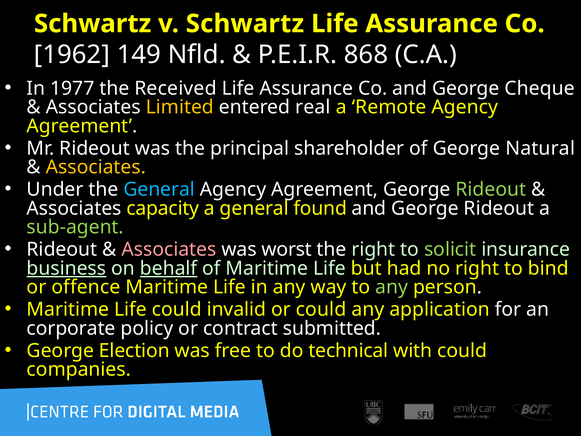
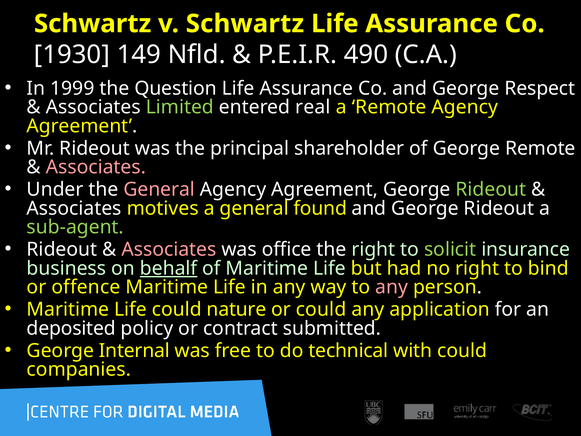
1962: 1962 -> 1930 (72, 55)
868: 868 -> 490 (366, 55)
1977: 1977 -> 1999 (72, 88)
Received: Received -> Question (176, 88)
Cheque: Cheque -> Respect (540, 88)
Limited colour: yellow -> light green (180, 107)
George Natural: Natural -> Remote (540, 148)
Associates colour: yellow -> pink (96, 167)
General colour: light blue -> pink (159, 189)
capacity: capacity -> motives (163, 208)
worst: worst -> office (287, 249)
business underline: present -> none (66, 268)
any colour: light green -> pink (392, 287)
invalid: invalid -> nature (236, 309)
corporate: corporate -> deposited (71, 328)
Election: Election -> Internal (134, 350)
